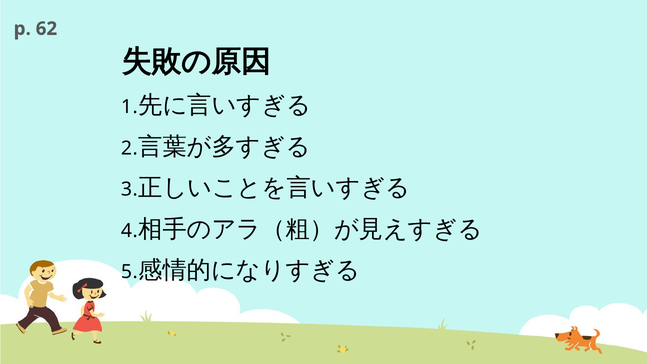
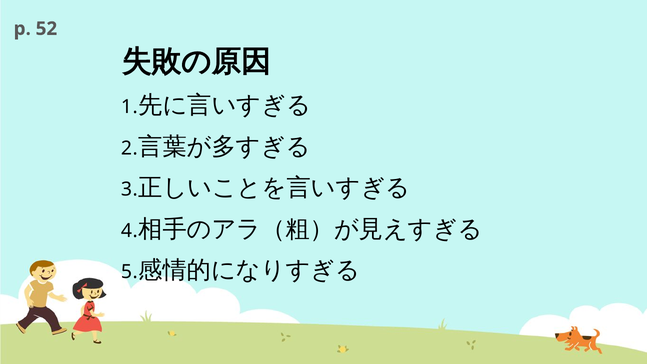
62: 62 -> 52 (46, 29)
